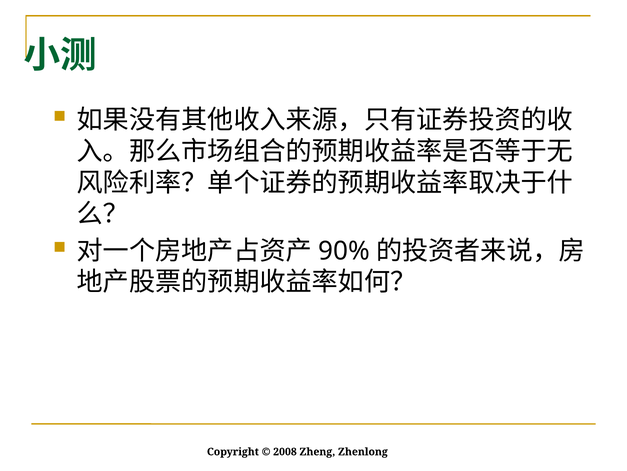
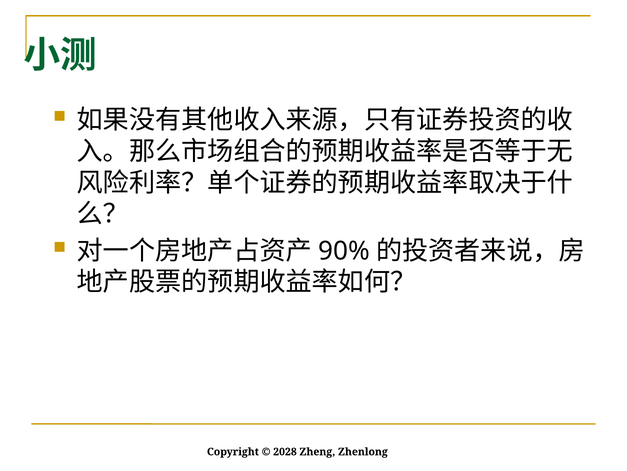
2008: 2008 -> 2028 (285, 451)
